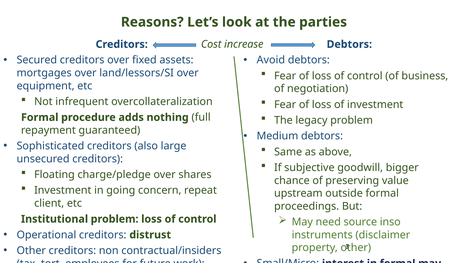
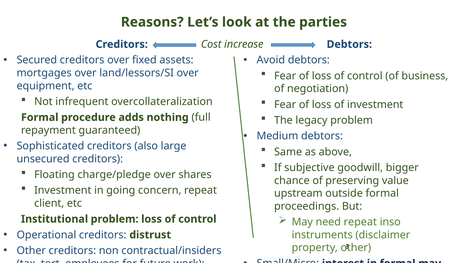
need source: source -> repeat (360, 222)
